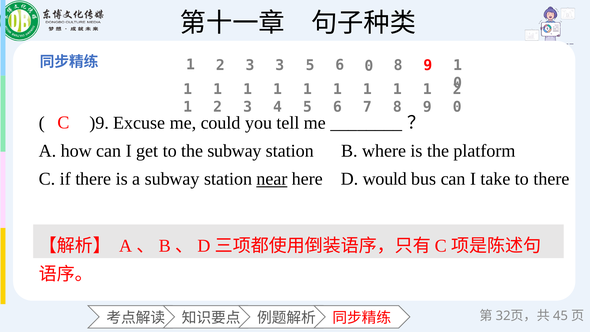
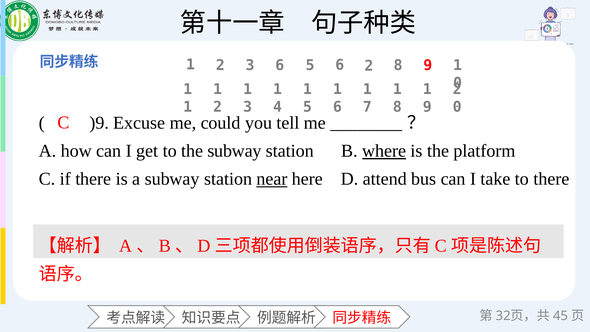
3 3: 3 -> 6 (280, 65)
6 0: 0 -> 2 (369, 66)
where underline: none -> present (384, 151)
would: would -> attend (385, 179)
